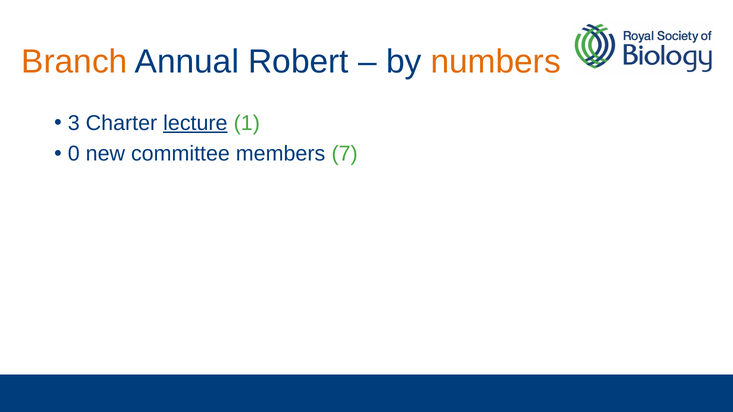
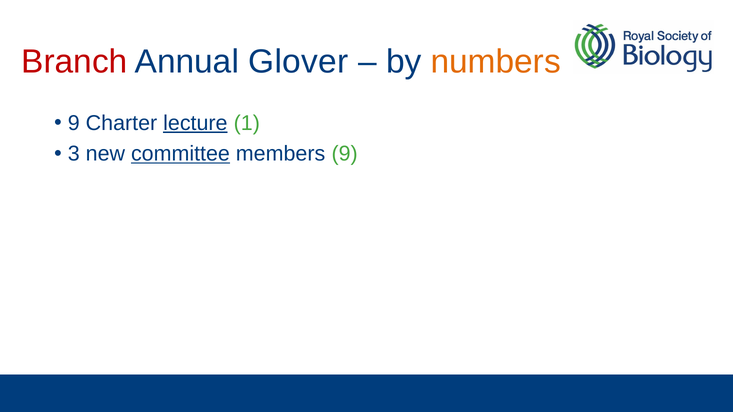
Branch colour: orange -> red (74, 62)
Robert: Robert -> Glover (298, 62)
3: 3 -> 9 (74, 123)
0: 0 -> 3 (74, 154)
committee underline: none -> present (180, 154)
members 7: 7 -> 9 (345, 154)
